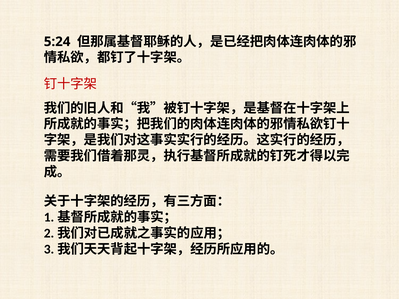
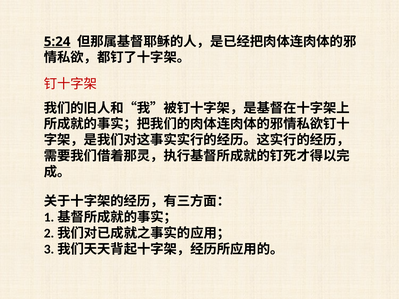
5:24 underline: none -> present (57, 42)
